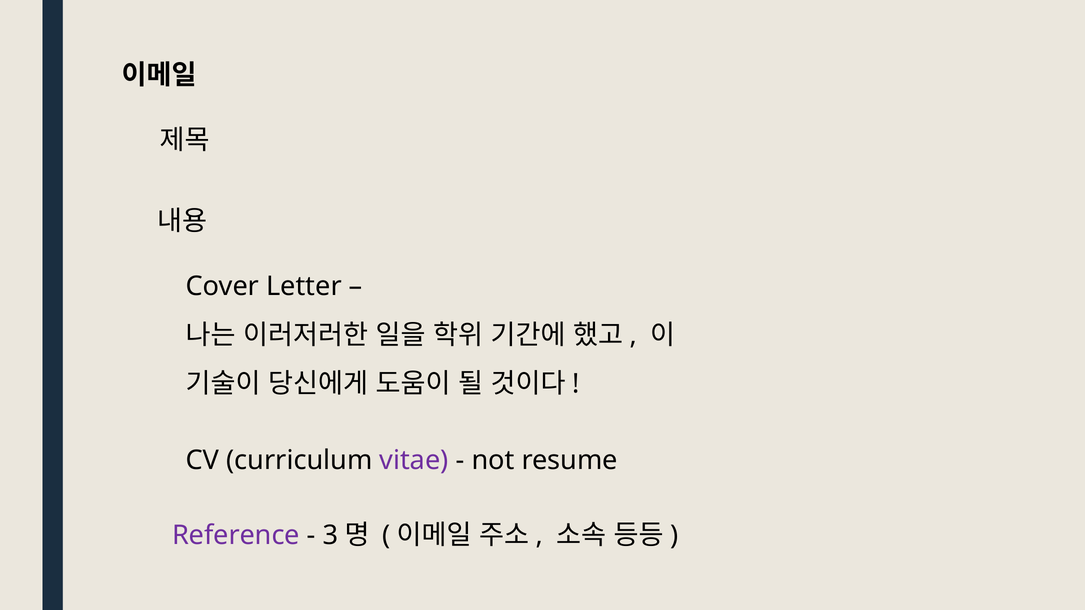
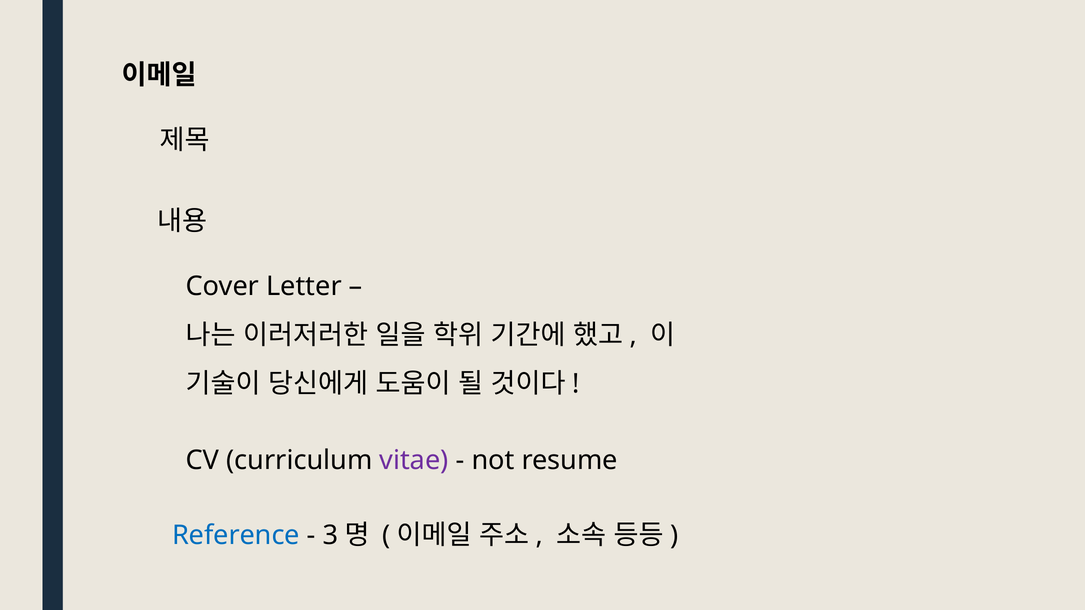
Reference colour: purple -> blue (236, 536)
